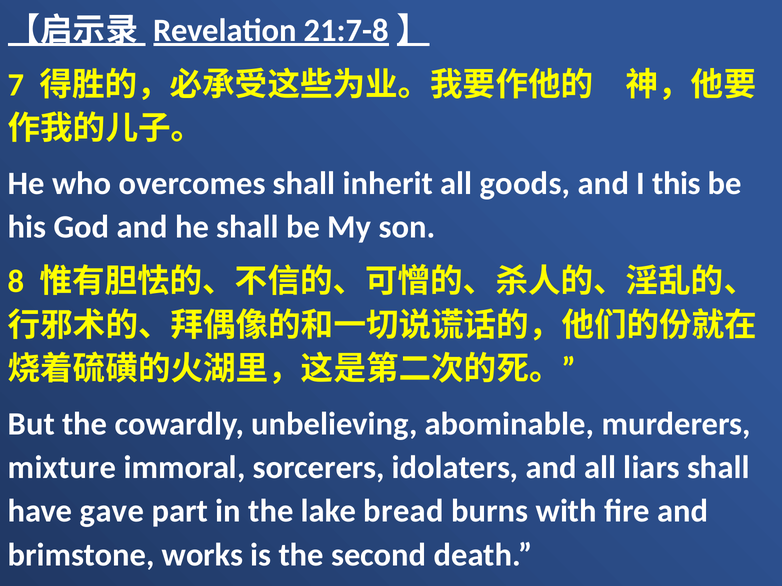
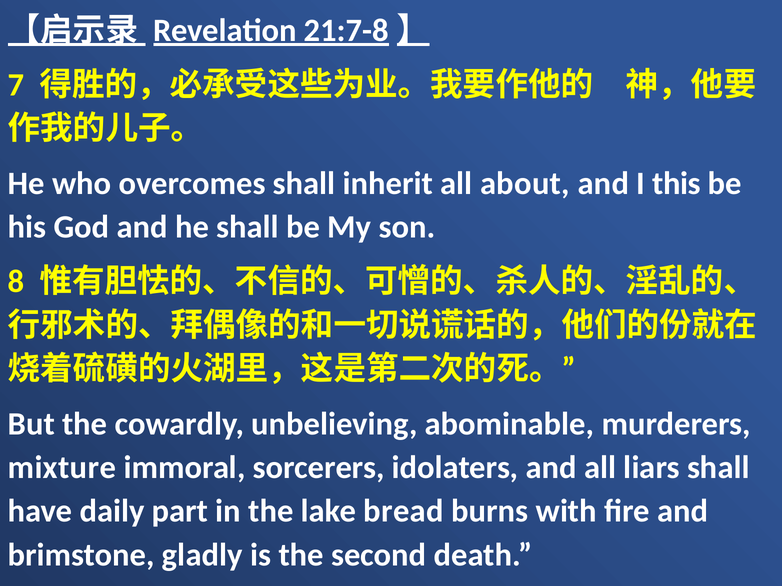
goods: goods -> about (525, 183)
gave: gave -> daily (112, 512)
works: works -> gladly (202, 555)
